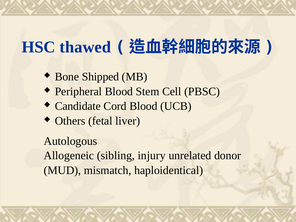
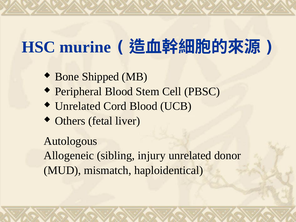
thawed: thawed -> murine (85, 47)
Candidate: Candidate -> Unrelated (78, 106)
